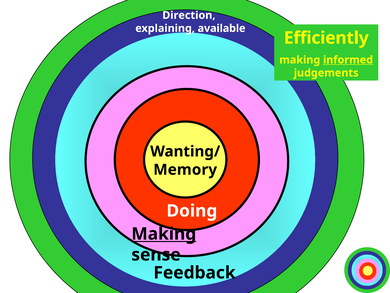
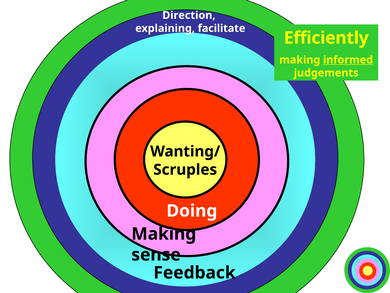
available: available -> facilitate (222, 28)
Memory: Memory -> Scruples (185, 169)
Making underline: present -> none (164, 234)
